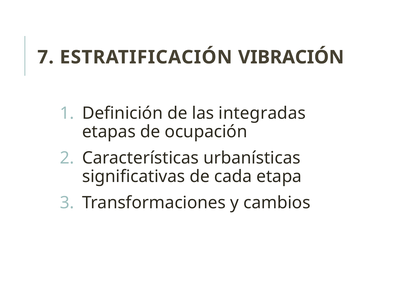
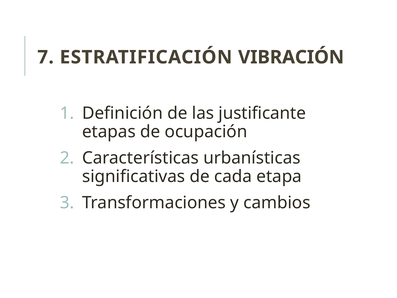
integradas: integradas -> justificante (262, 113)
